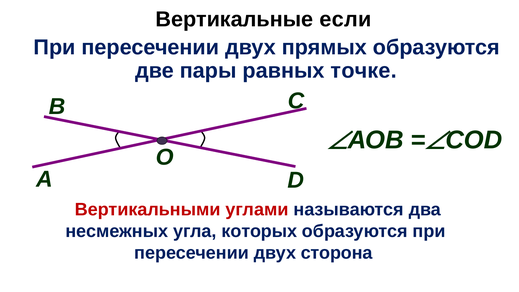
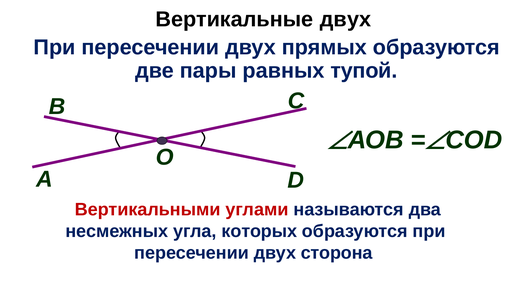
Вертикальные если: если -> двух (346, 19)
точке: точке -> тупой (364, 71)
